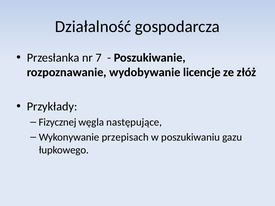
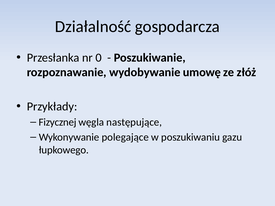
7: 7 -> 0 (99, 58)
licencje: licencje -> umowę (202, 72)
przepisach: przepisach -> polegające (125, 137)
